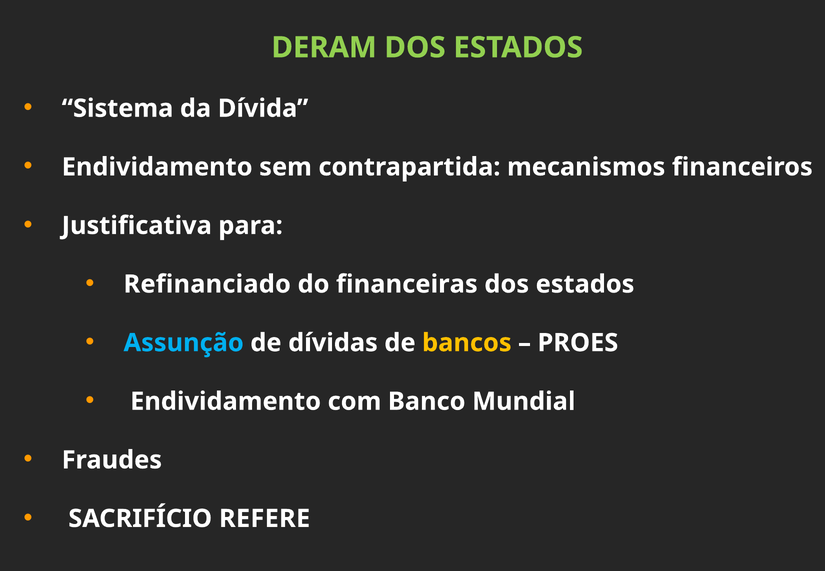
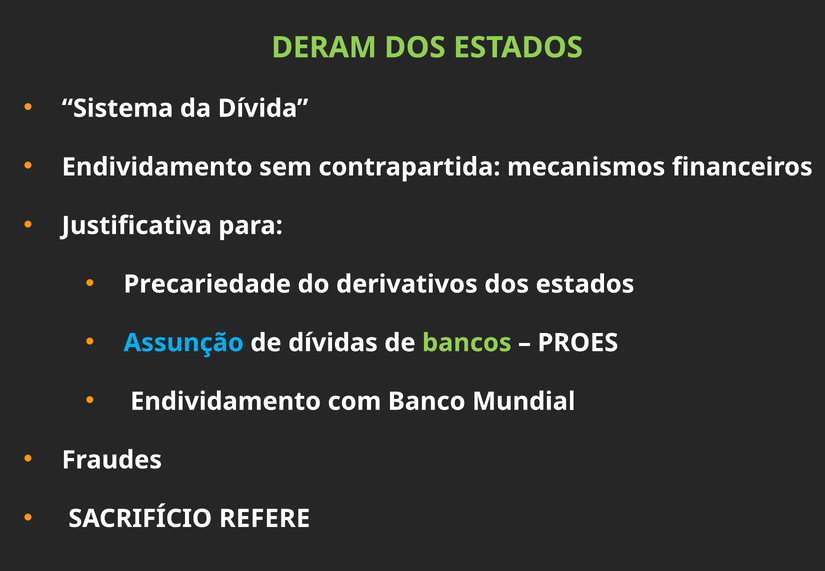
Refinanciado: Refinanciado -> Precariedade (207, 284)
financeiras: financeiras -> derivativos (407, 284)
bancos colour: yellow -> light green (467, 343)
